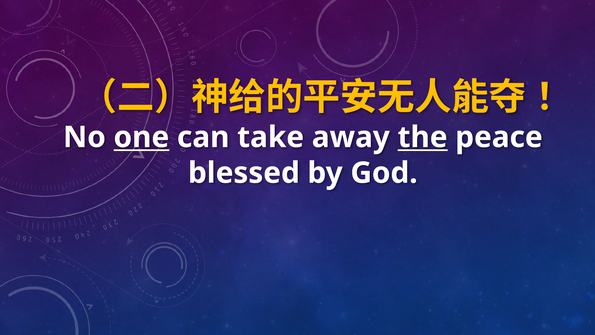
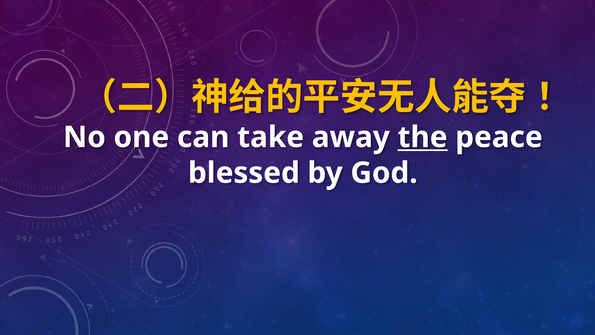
one underline: present -> none (141, 137)
